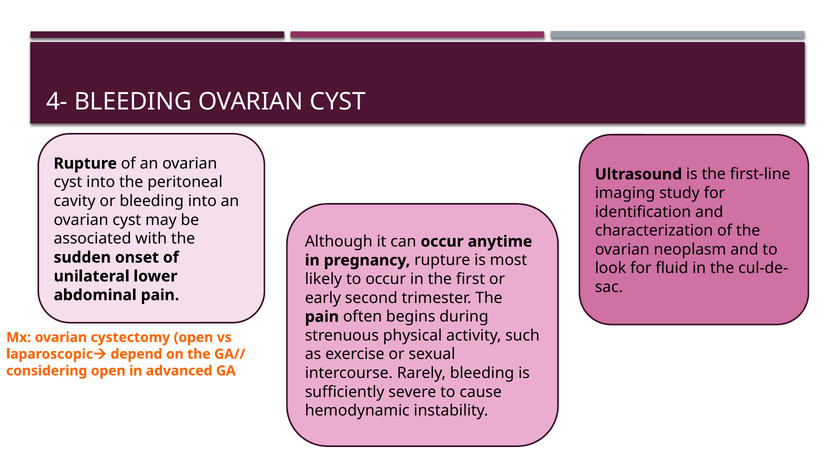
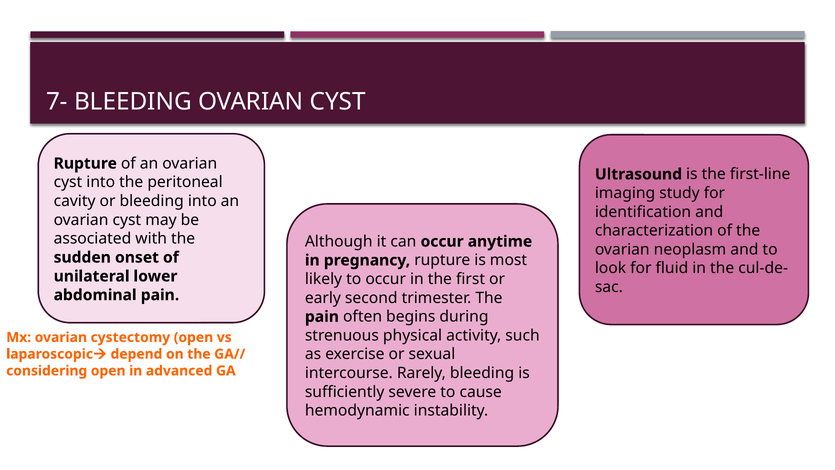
4-: 4- -> 7- (57, 101)
